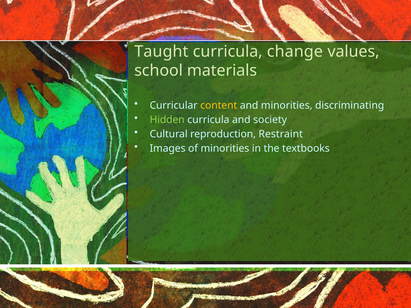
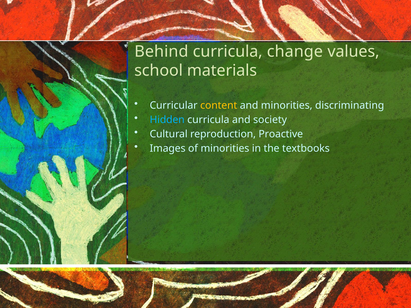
Taught: Taught -> Behind (161, 51)
Hidden colour: light green -> light blue (167, 120)
Restraint: Restraint -> Proactive (281, 134)
